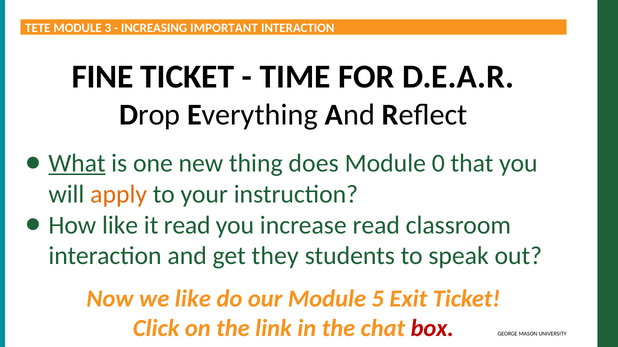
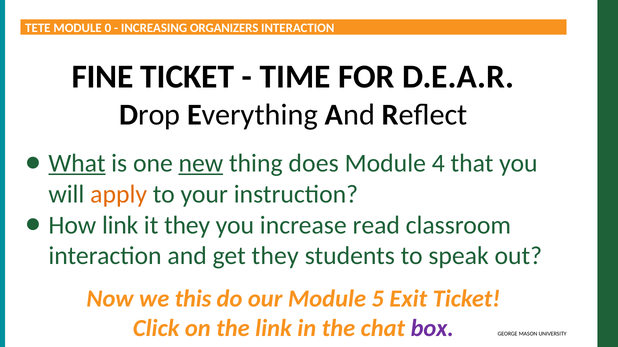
3: 3 -> 0 (108, 28)
IMPORTANT: IMPORTANT -> ORGANIZERS (224, 28)
new underline: none -> present (201, 164)
0: 0 -> 4 (438, 164)
How like: like -> link (120, 225)
it read: read -> they (187, 225)
we like: like -> this (193, 299)
box colour: red -> purple (432, 329)
